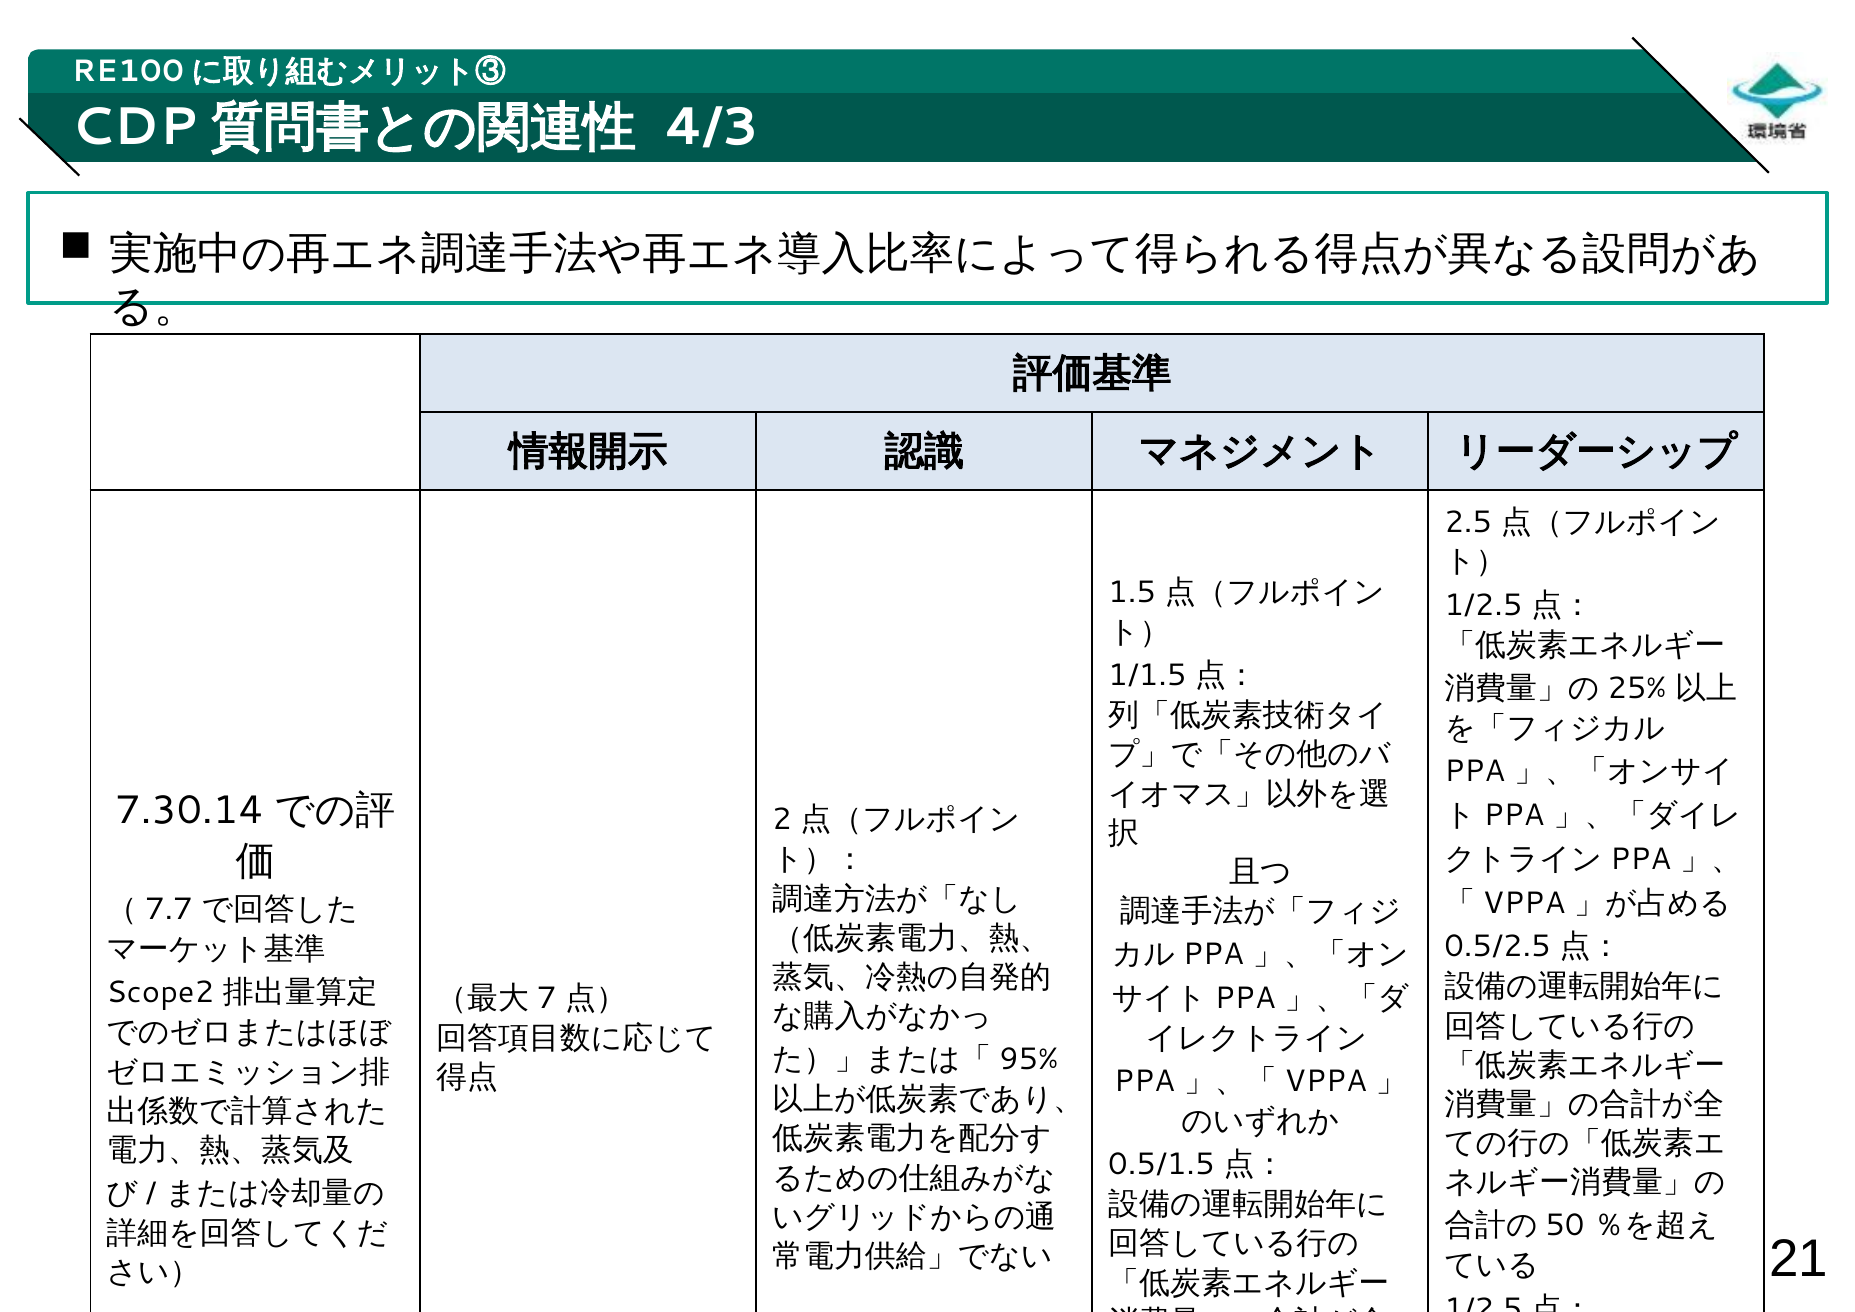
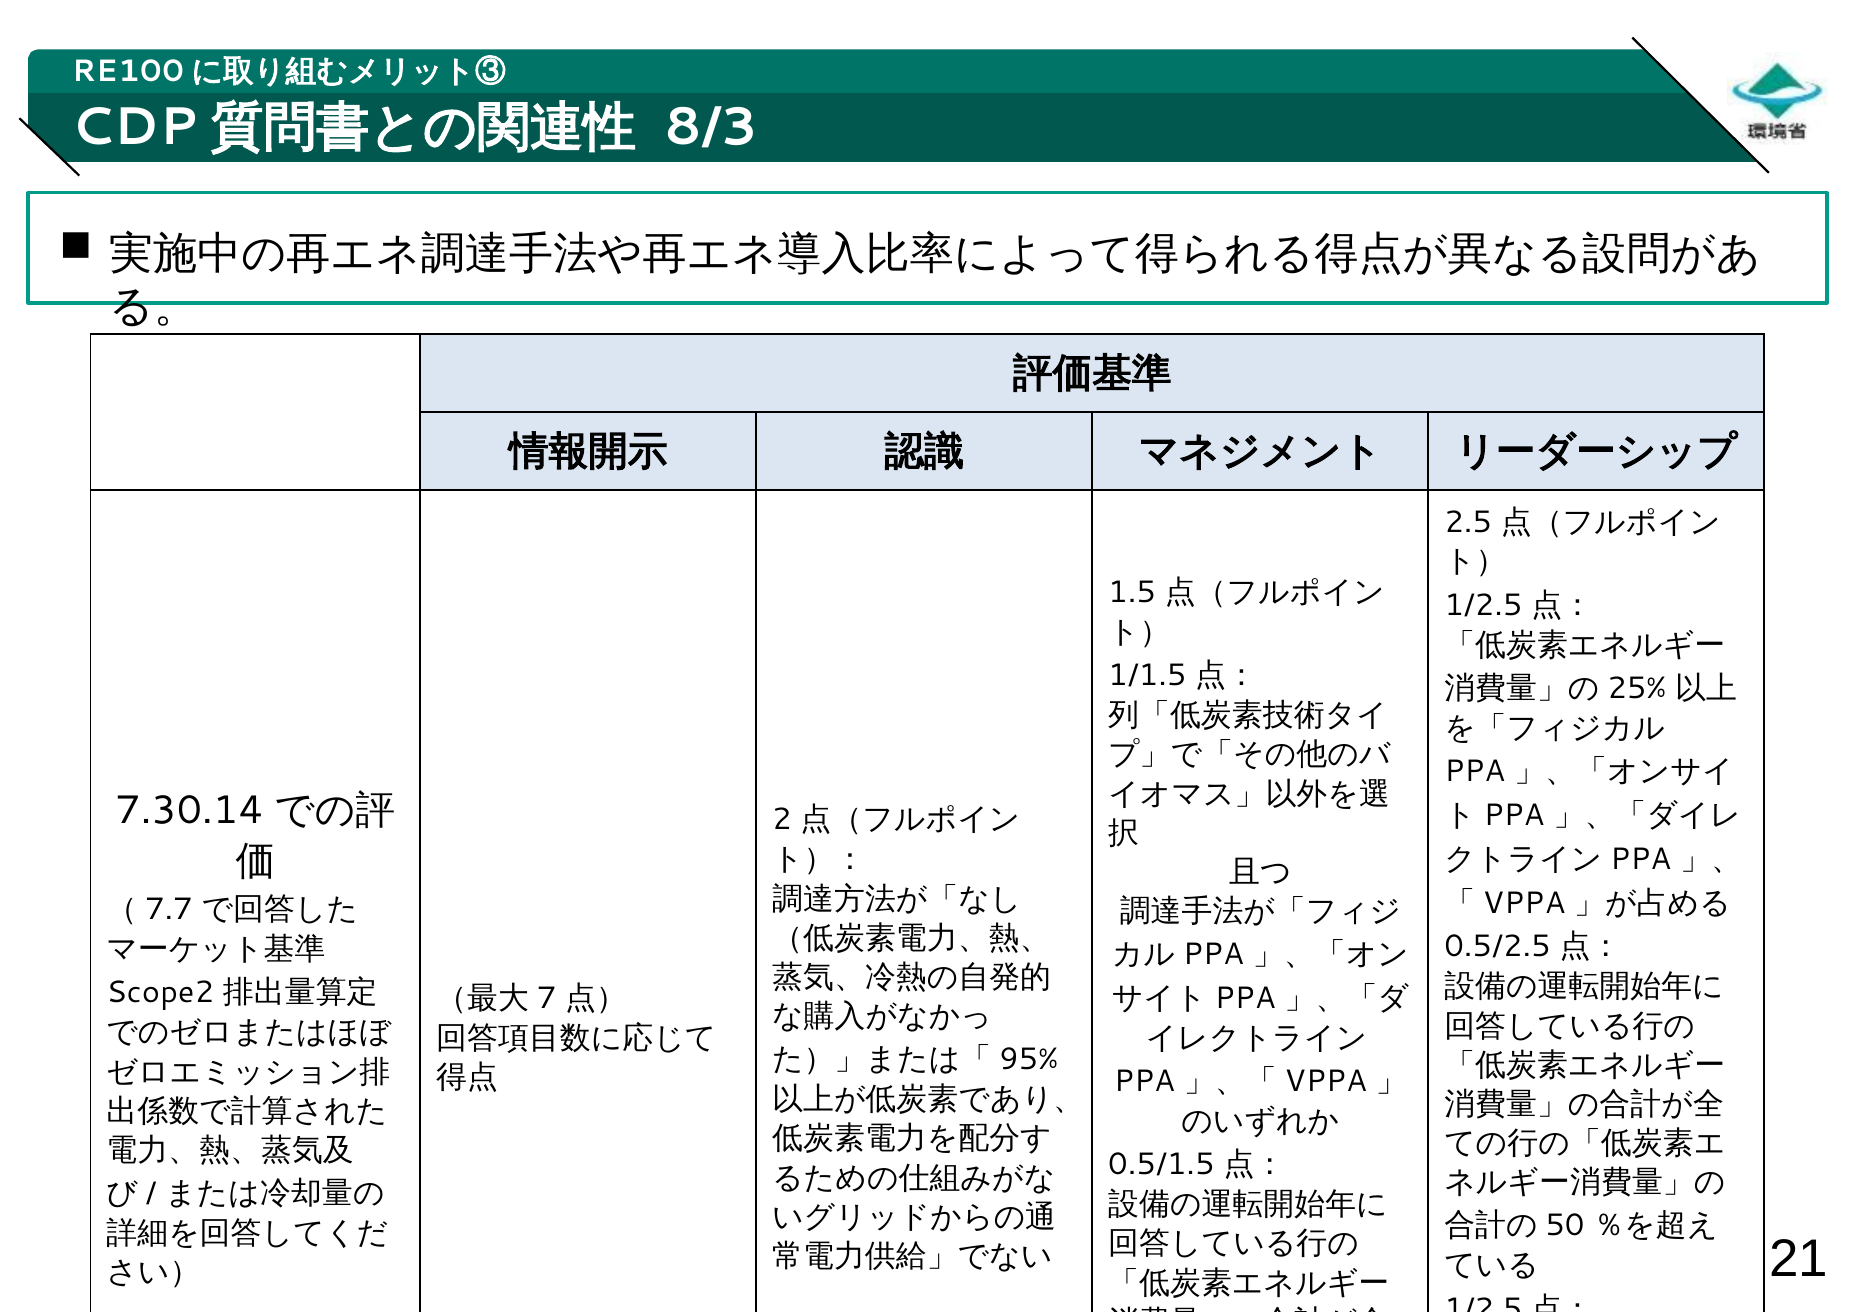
4/3: 4/3 -> 8/3 (712, 127)
